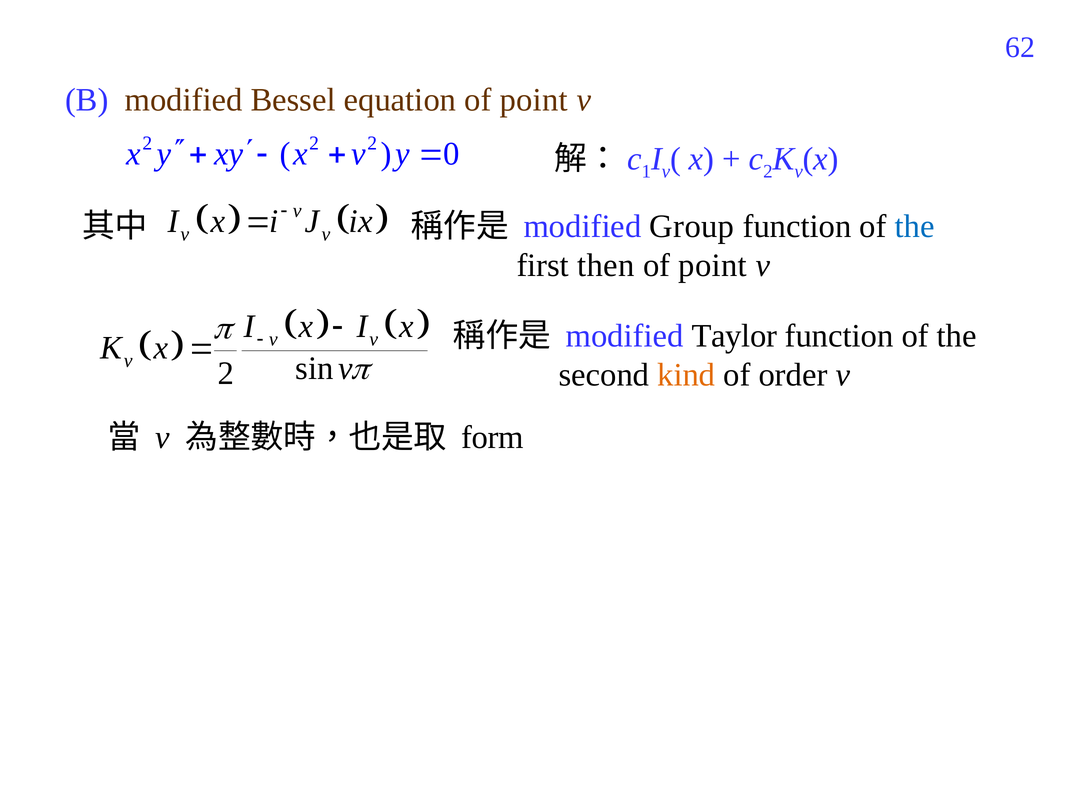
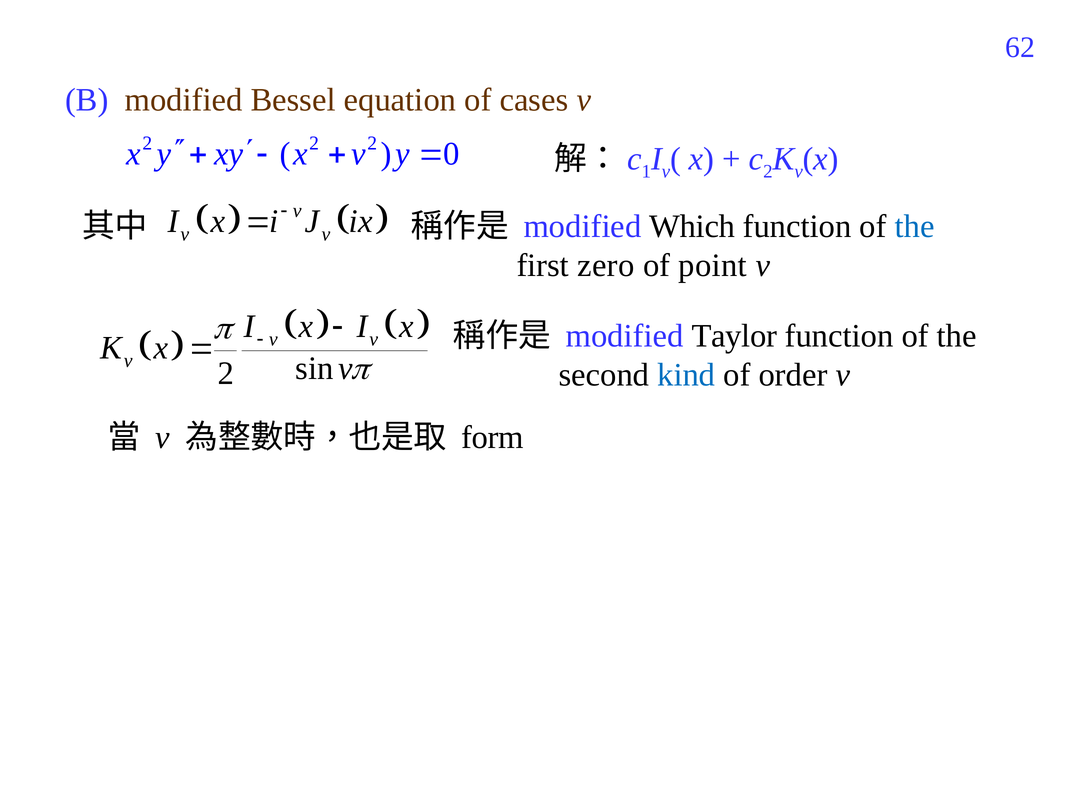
equation of point: point -> cases (534, 100)
Group: Group -> Which (692, 226)
then: then -> zero (606, 265)
kind colour: orange -> blue (686, 375)
